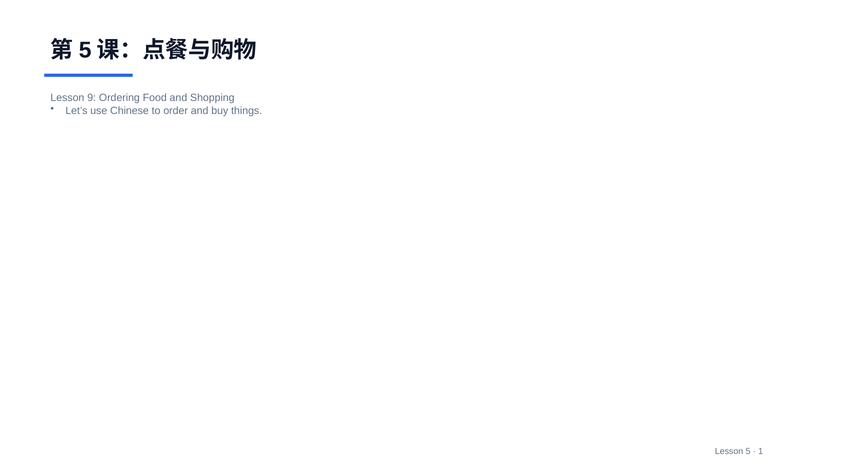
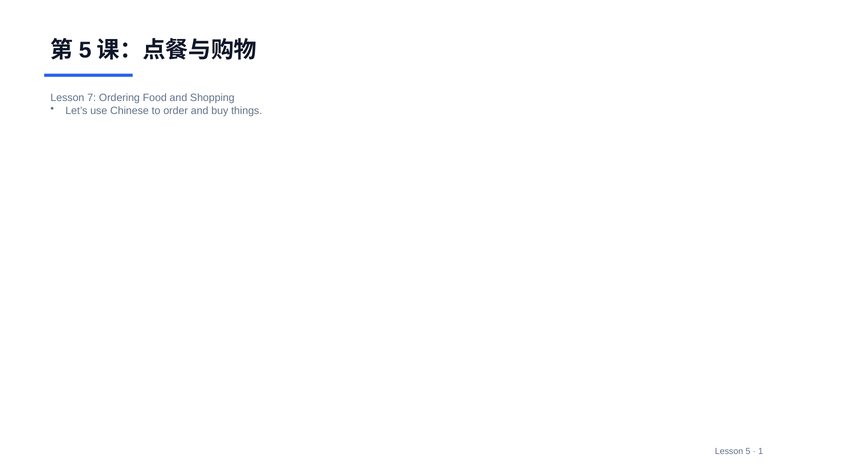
9: 9 -> 7 (92, 98)
